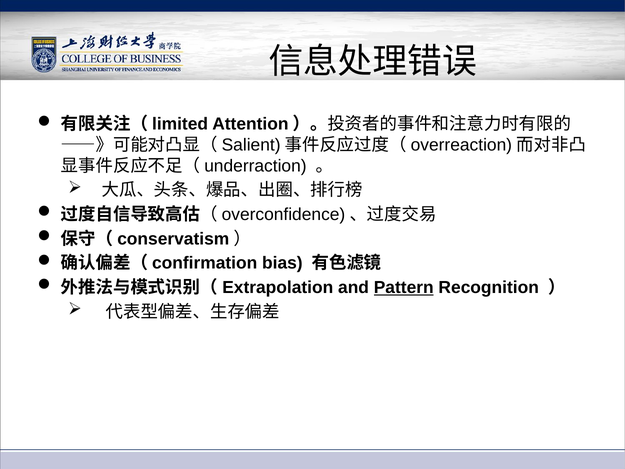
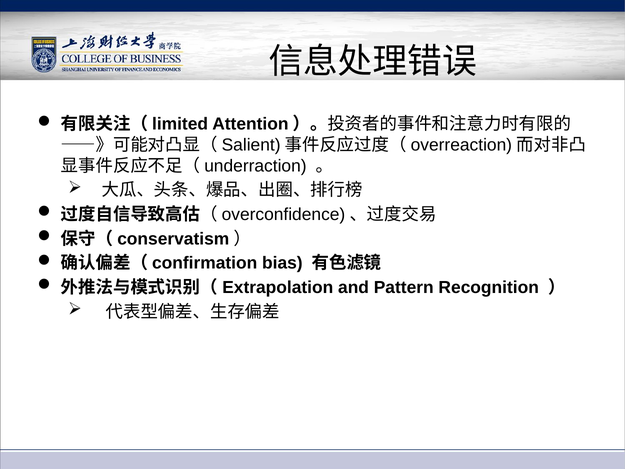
Pattern underline: present -> none (404, 287)
